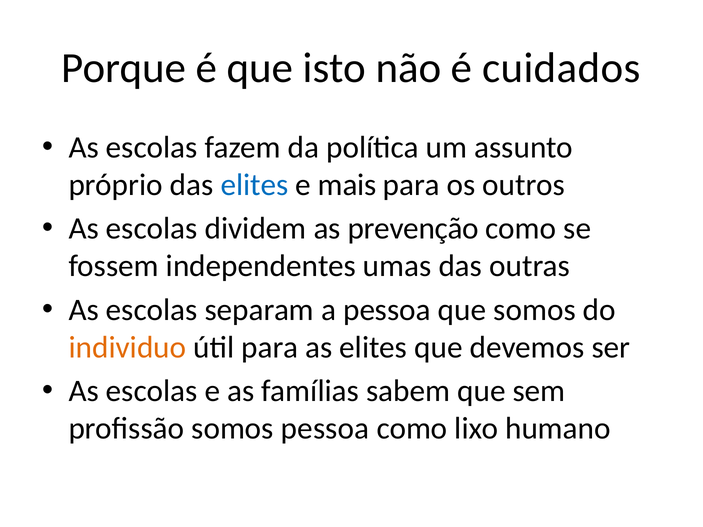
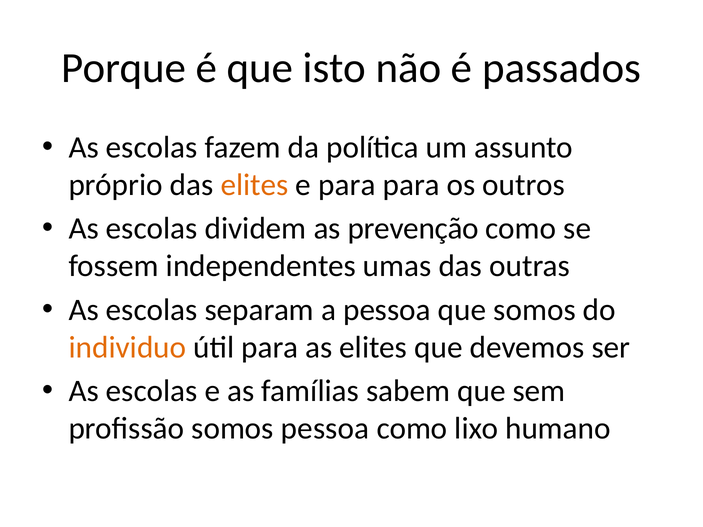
cuidados: cuidados -> passados (561, 68)
elites colour: blue -> orange (254, 185)
e mais: mais -> para (347, 185)
